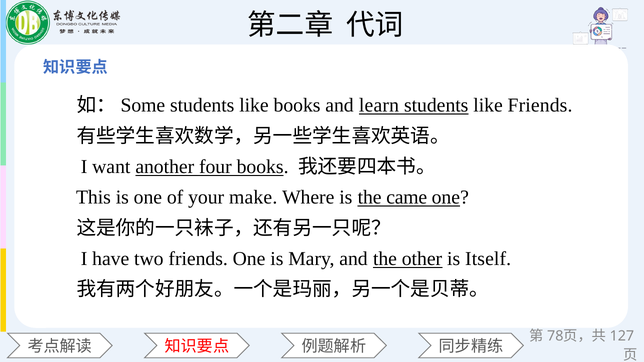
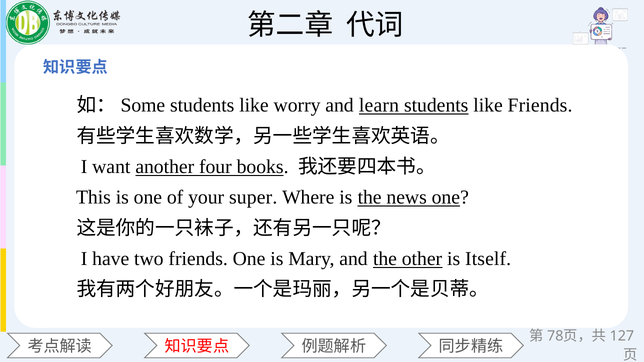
like books: books -> worry (297, 106)
make: make -> super (253, 198)
came: came -> news (407, 198)
